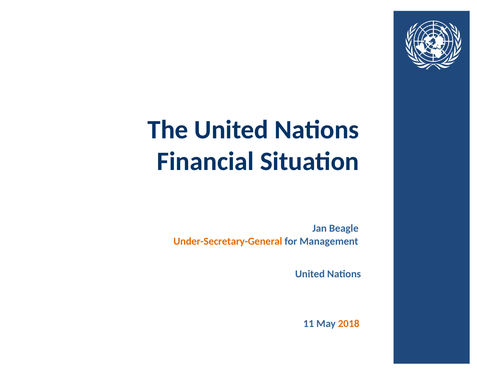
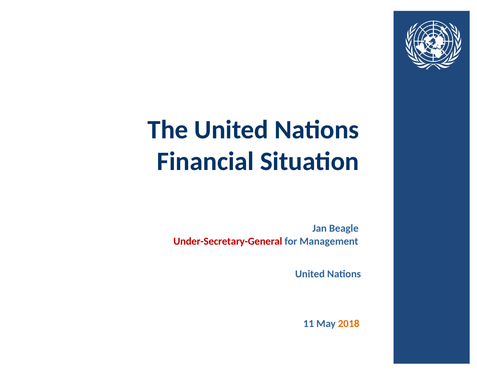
Under-Secretary-General colour: orange -> red (228, 241)
